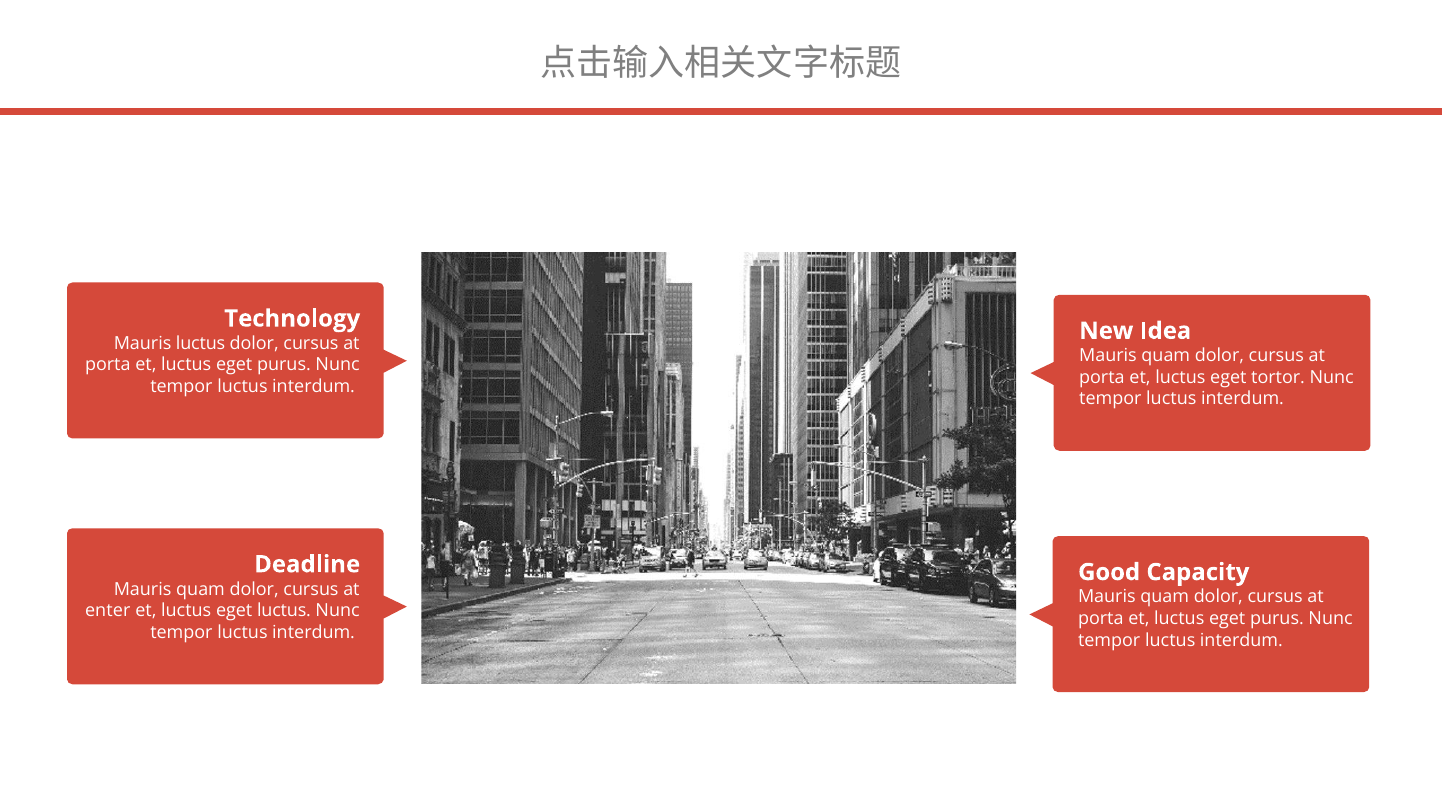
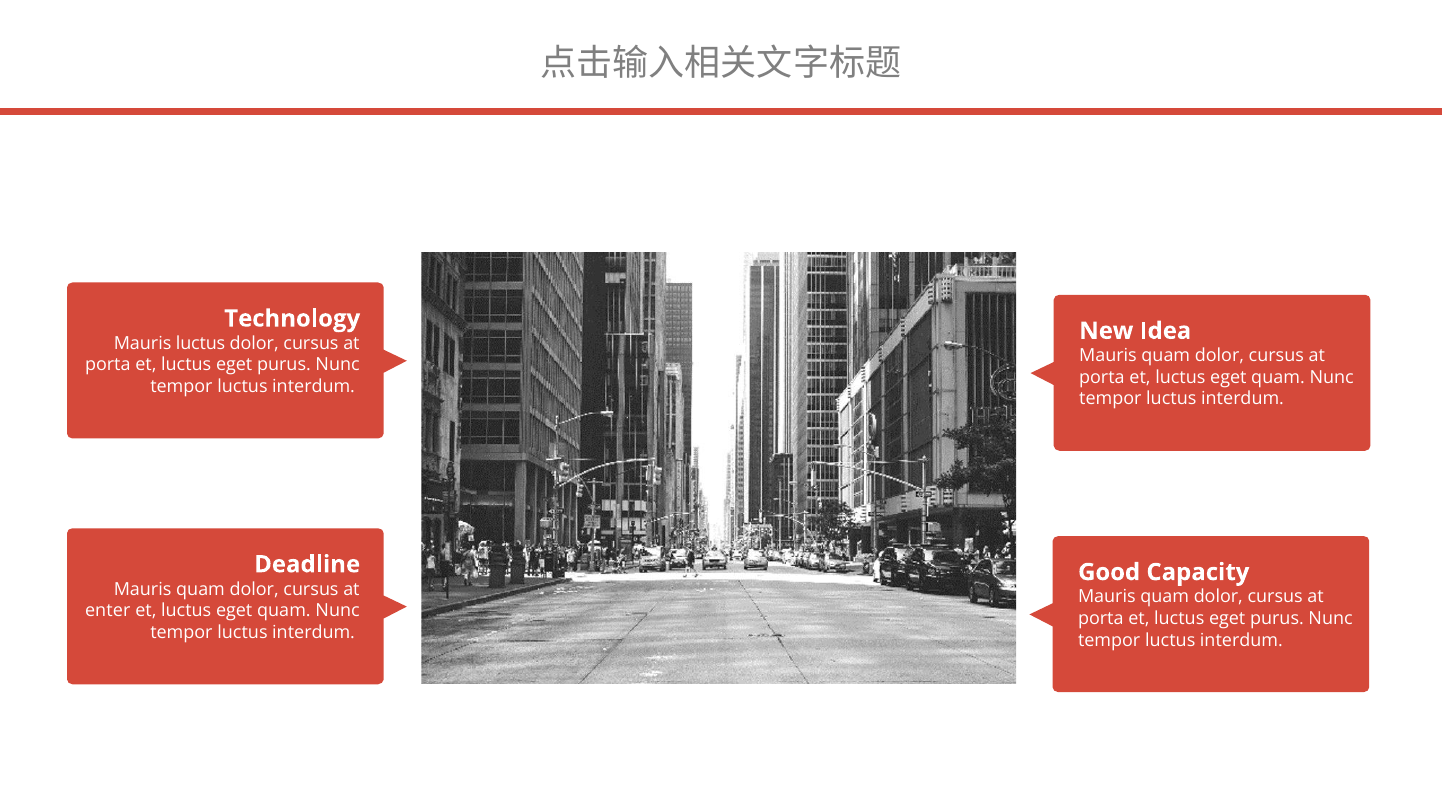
tortor: tortor -> quam (1278, 377)
luctus: luctus -> quam (284, 611)
